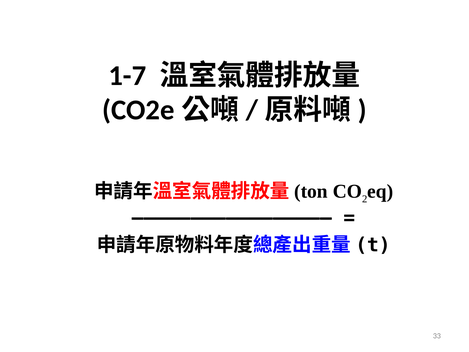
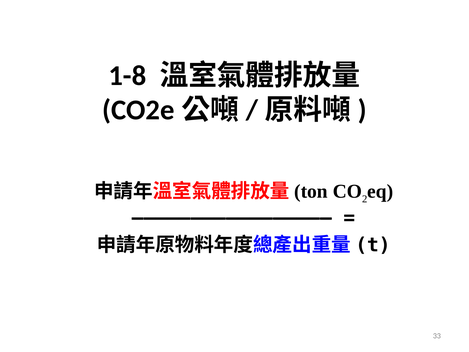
1-7: 1-7 -> 1-8 (127, 76)
